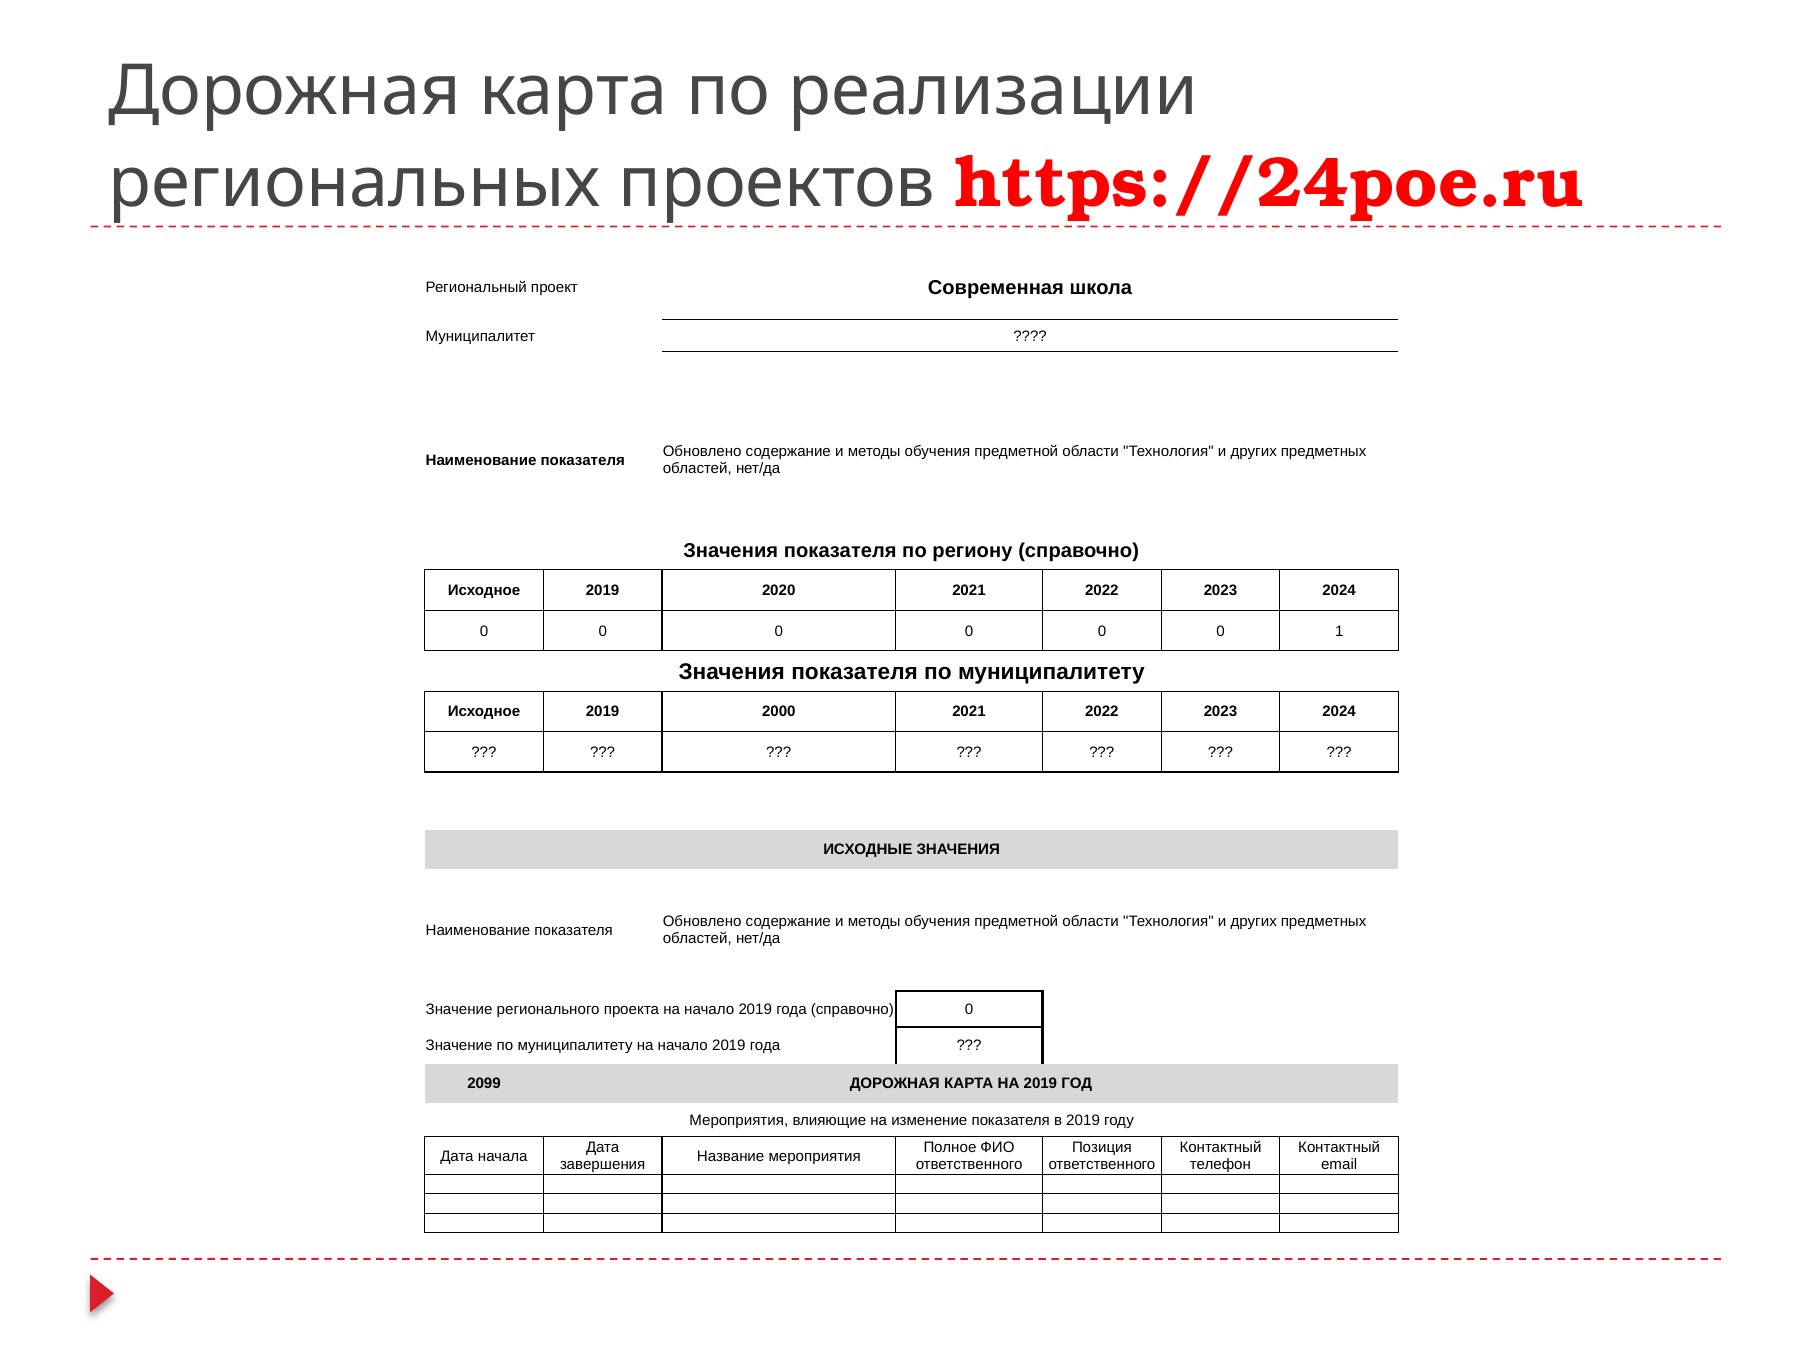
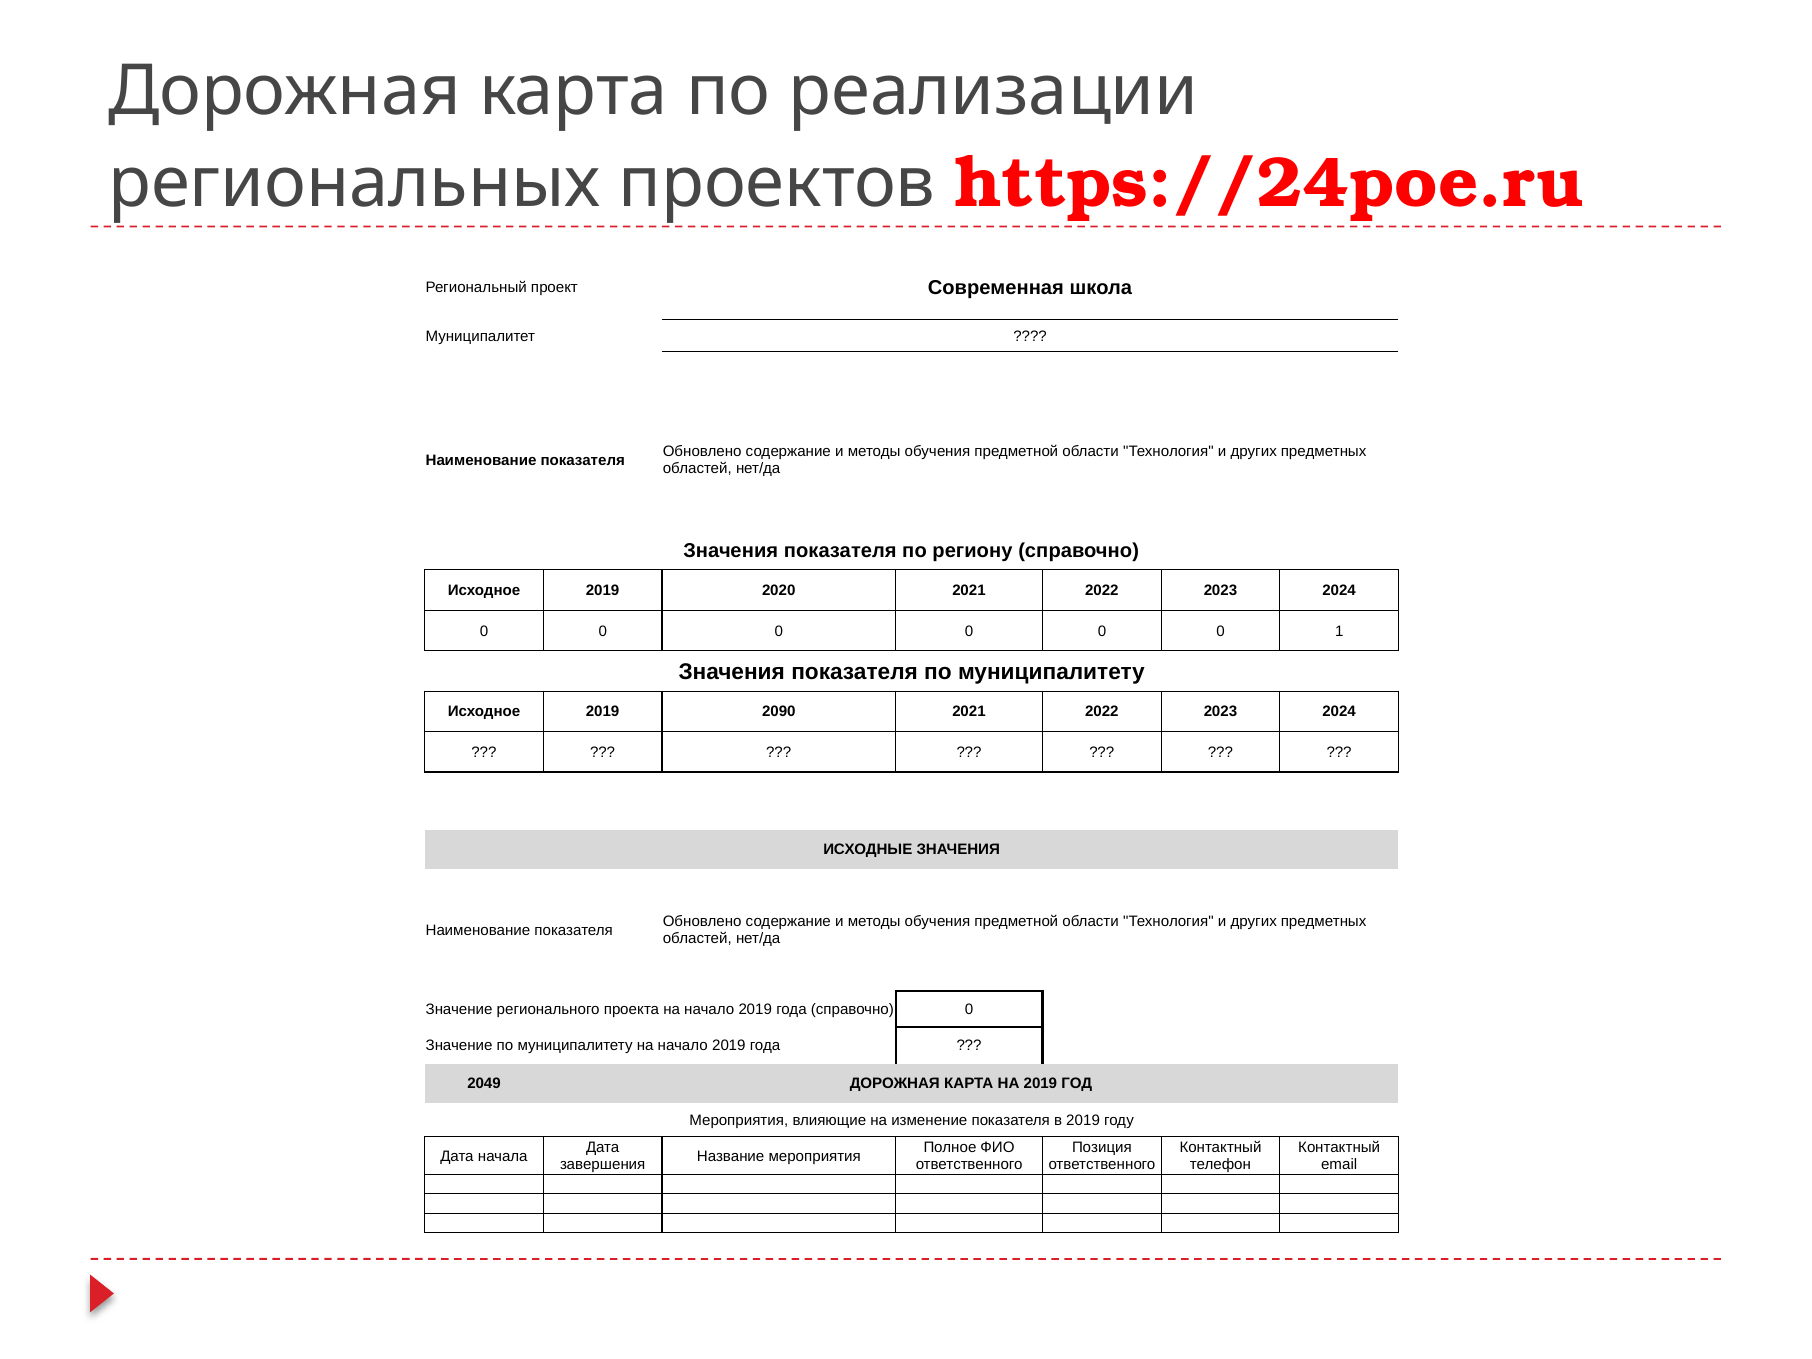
2000: 2000 -> 2090 (779, 712)
2099: 2099 -> 2049 (484, 1084)
